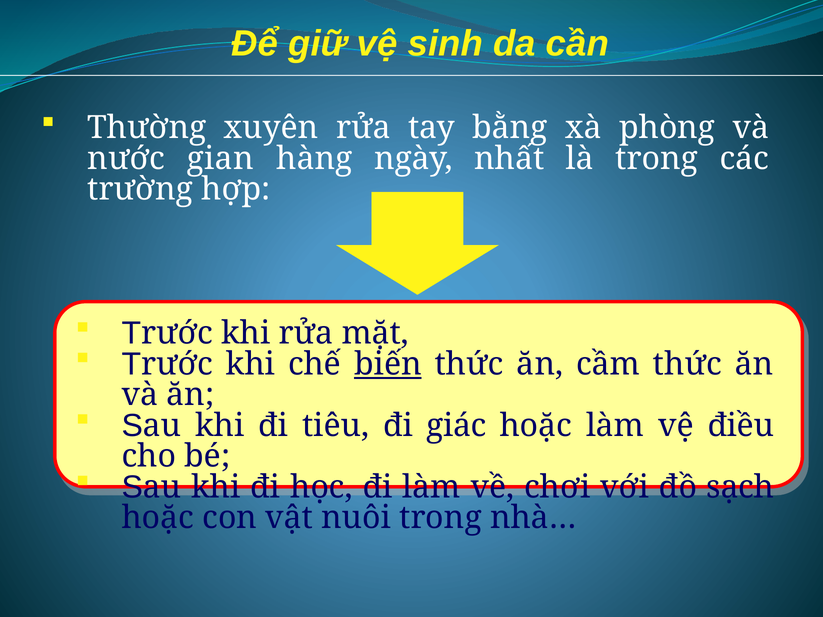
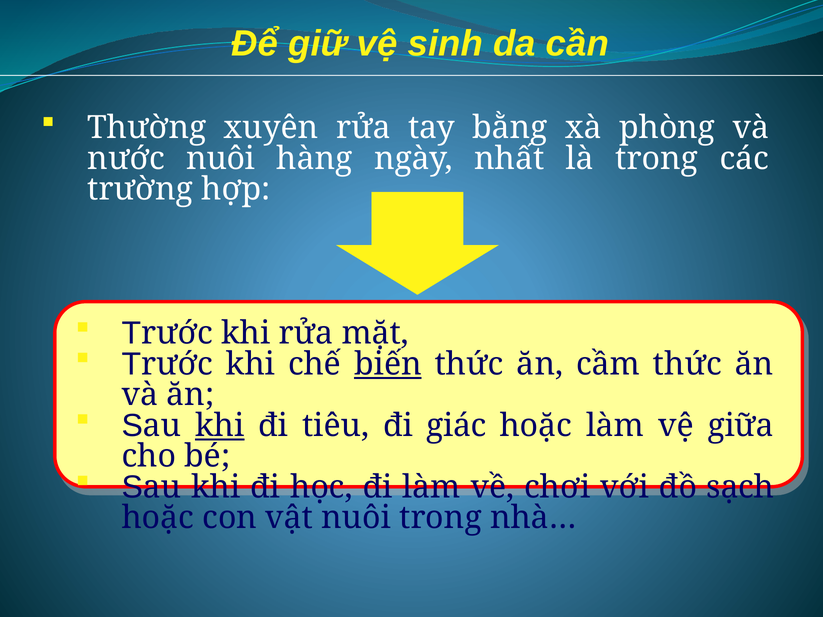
nước gian: gian -> nuôi (221, 159)
khi underline: none -> present (220, 426)
điều: điều -> giữa (741, 426)
